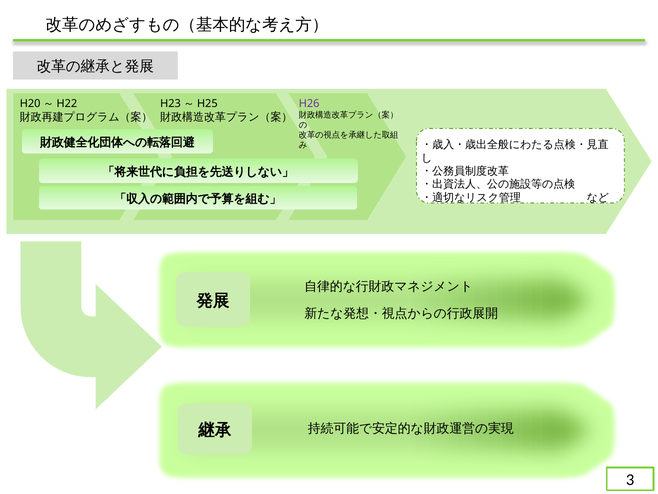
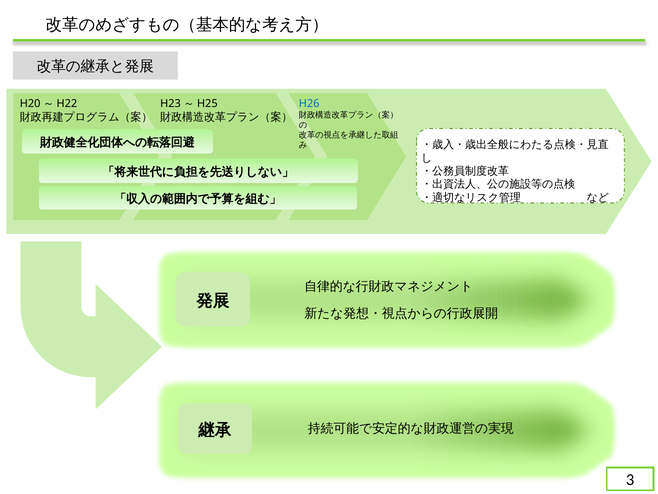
H26 colour: purple -> blue (309, 104)
